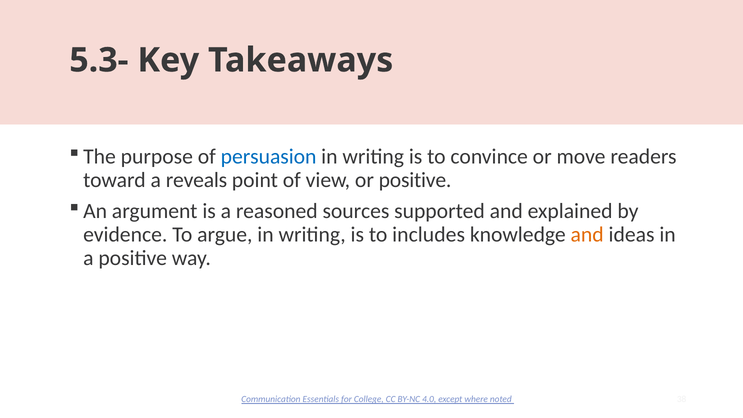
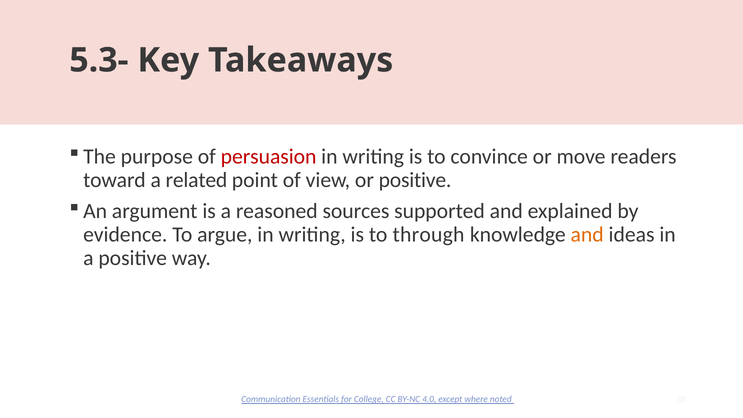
persuasion colour: blue -> red (269, 157)
reveals: reveals -> related (196, 180)
includes: includes -> through (429, 235)
